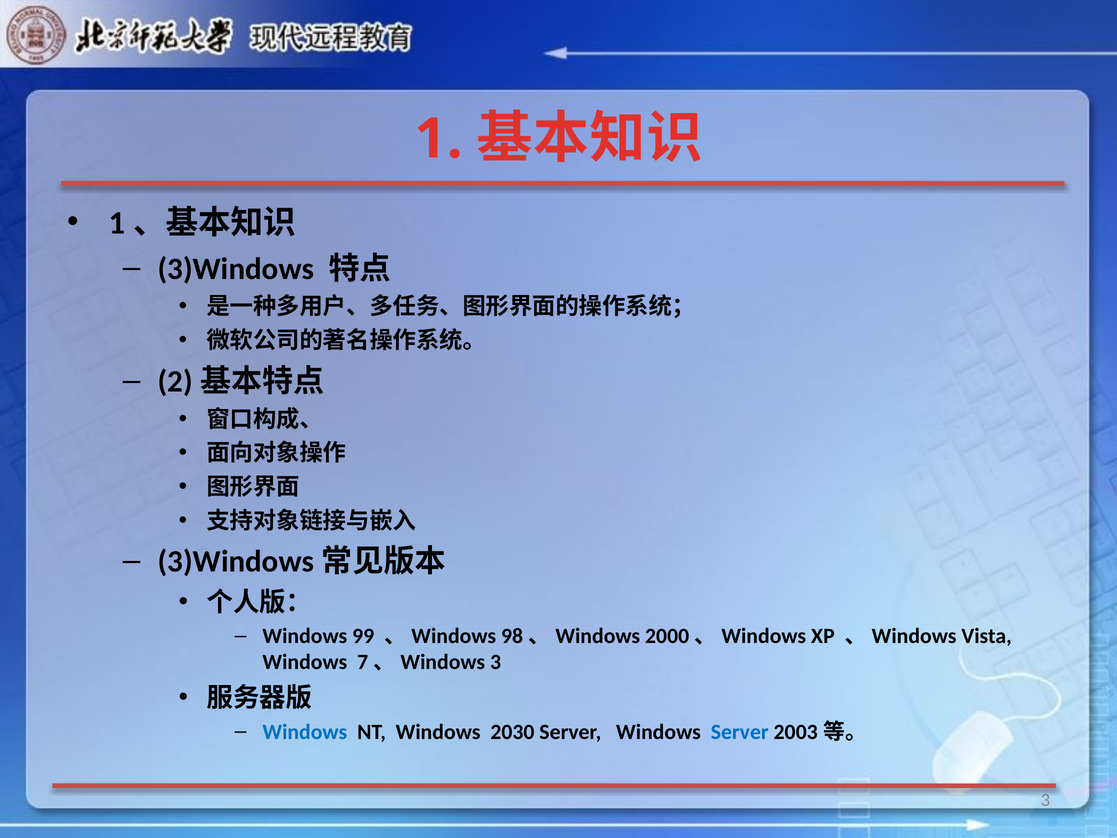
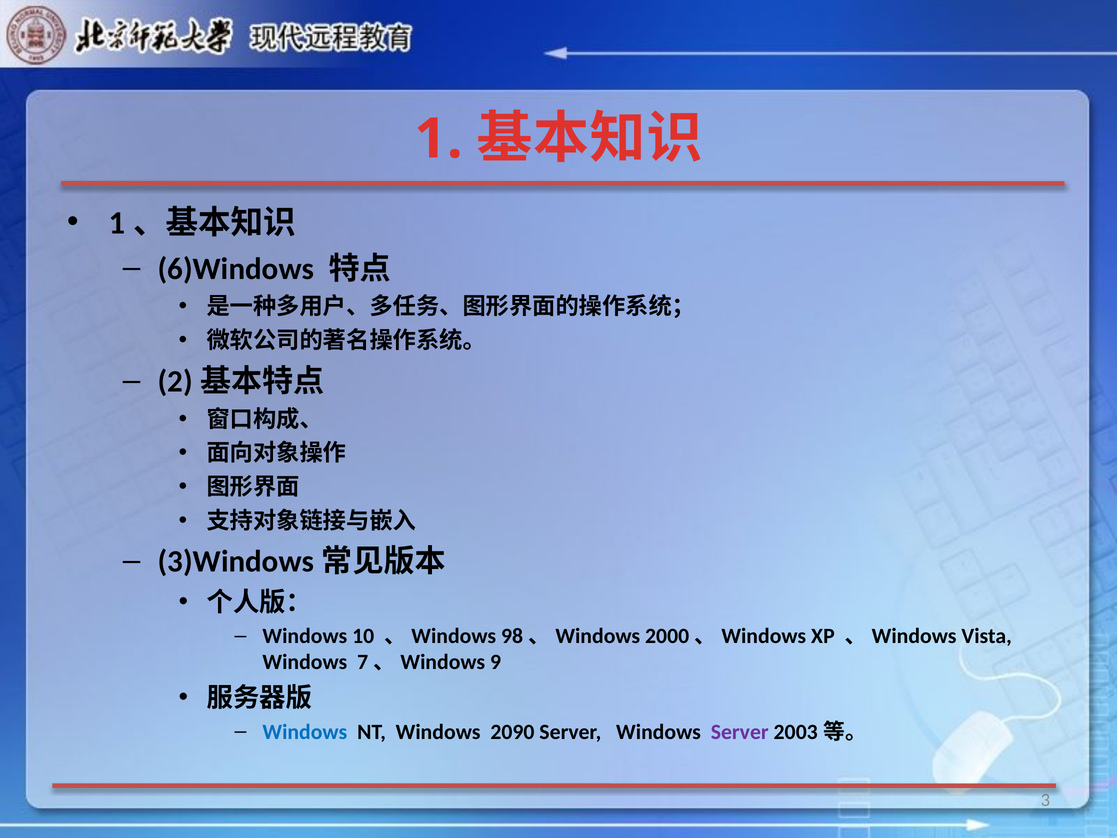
3)Windows: 3)Windows -> 6)Windows (236, 269)
99: 99 -> 10 (363, 636)
7、Windows 3: 3 -> 9 (496, 662)
2030: 2030 -> 2090 (512, 732)
Server colour: blue -> purple (740, 732)
